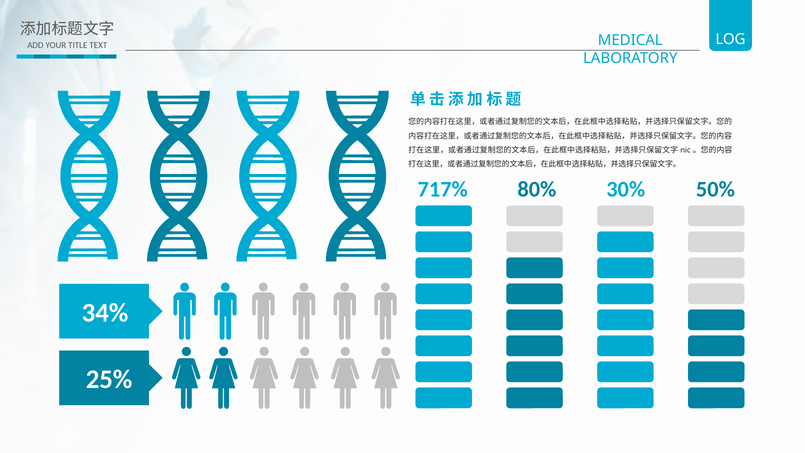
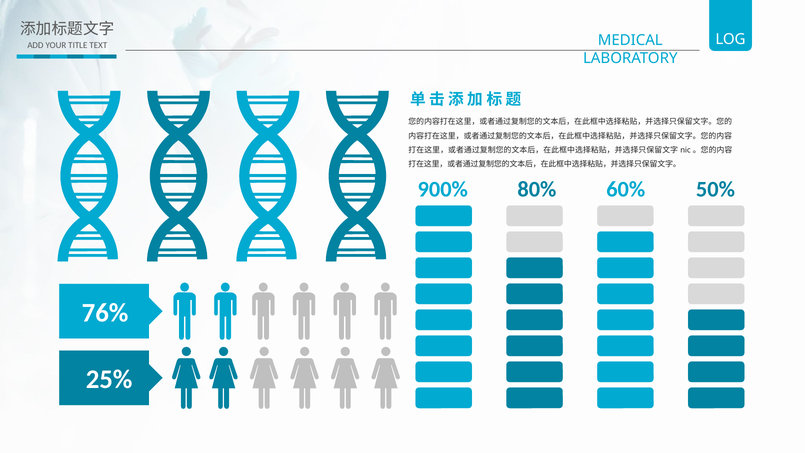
717%: 717% -> 900% (443, 189)
30%: 30% -> 60% (626, 189)
34%: 34% -> 76% (105, 313)
